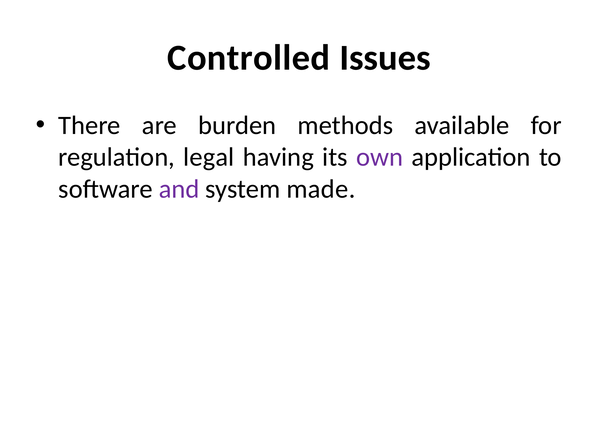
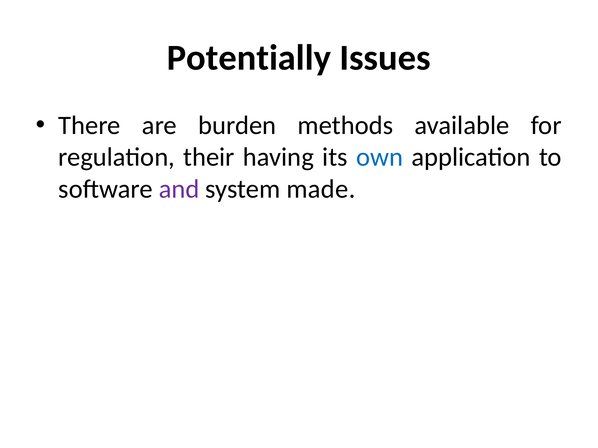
Controlled: Controlled -> Potentially (249, 58)
legal: legal -> their (209, 157)
own colour: purple -> blue (380, 157)
